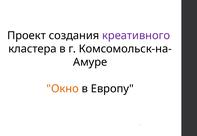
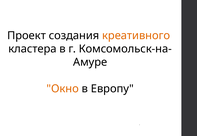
креативного colour: purple -> orange (136, 36)
